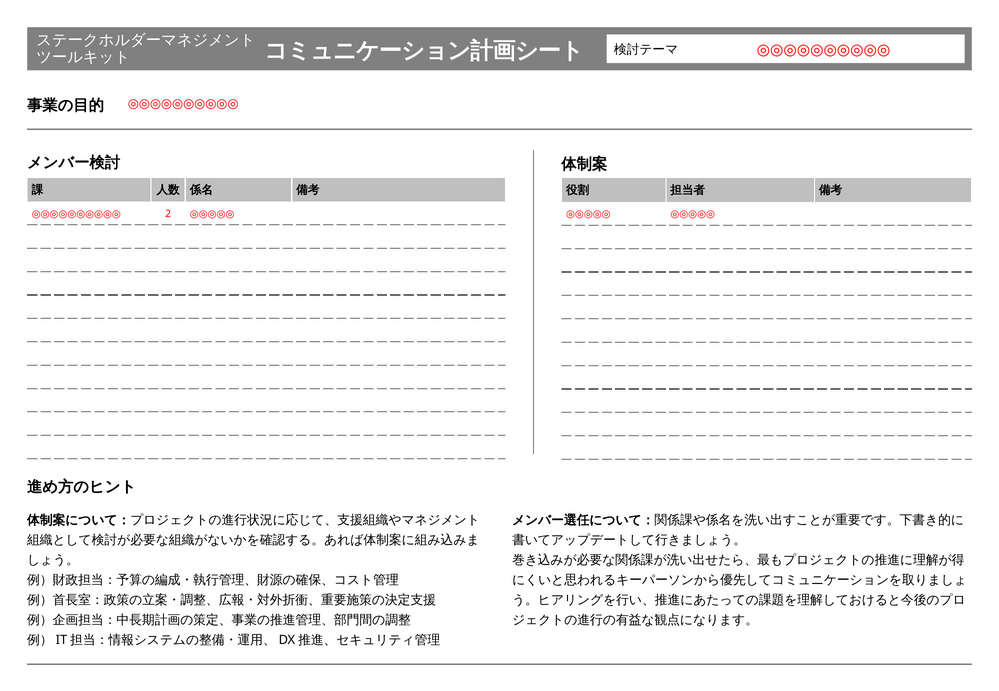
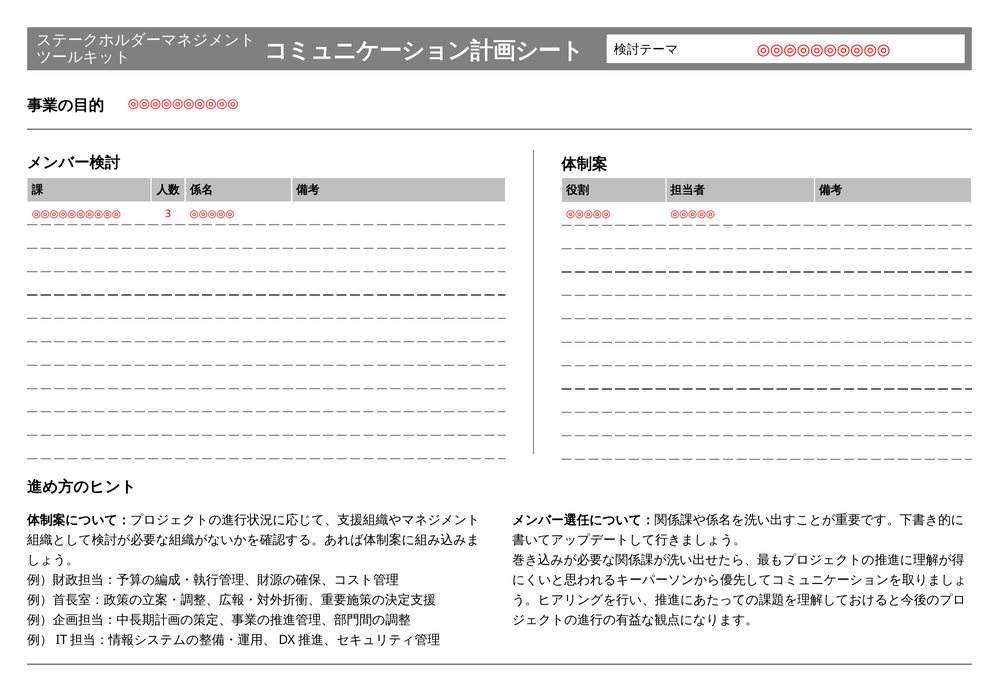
2: 2 -> 3 (168, 214)
